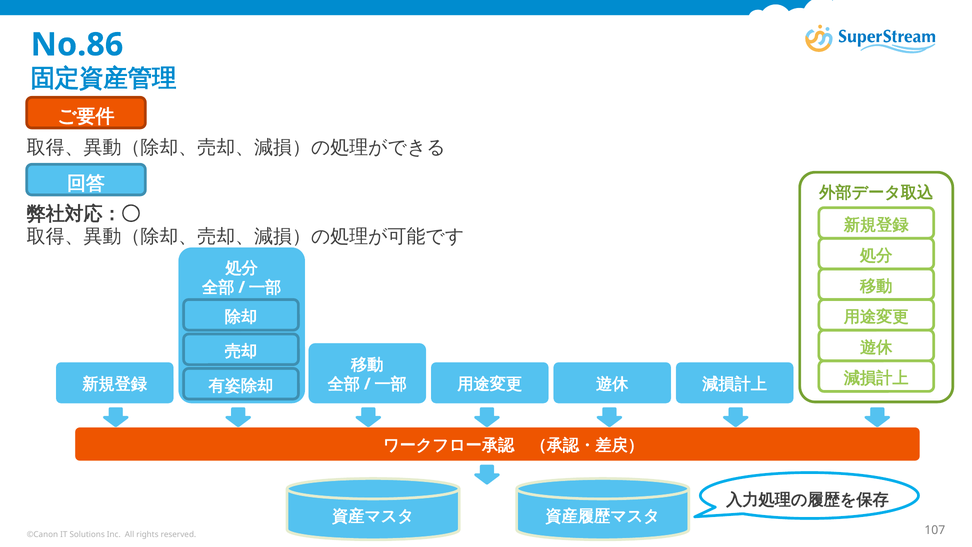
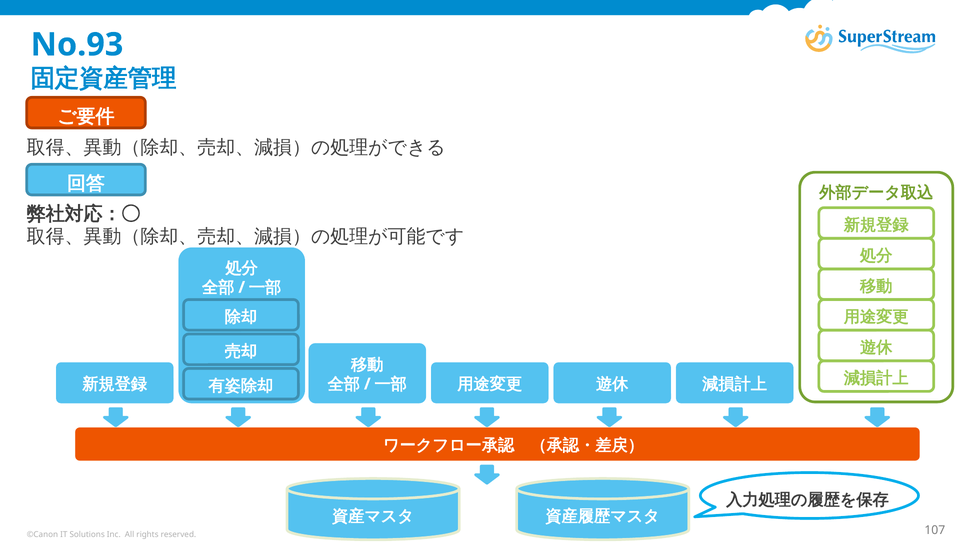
No.86: No.86 -> No.93 (77, 45)
